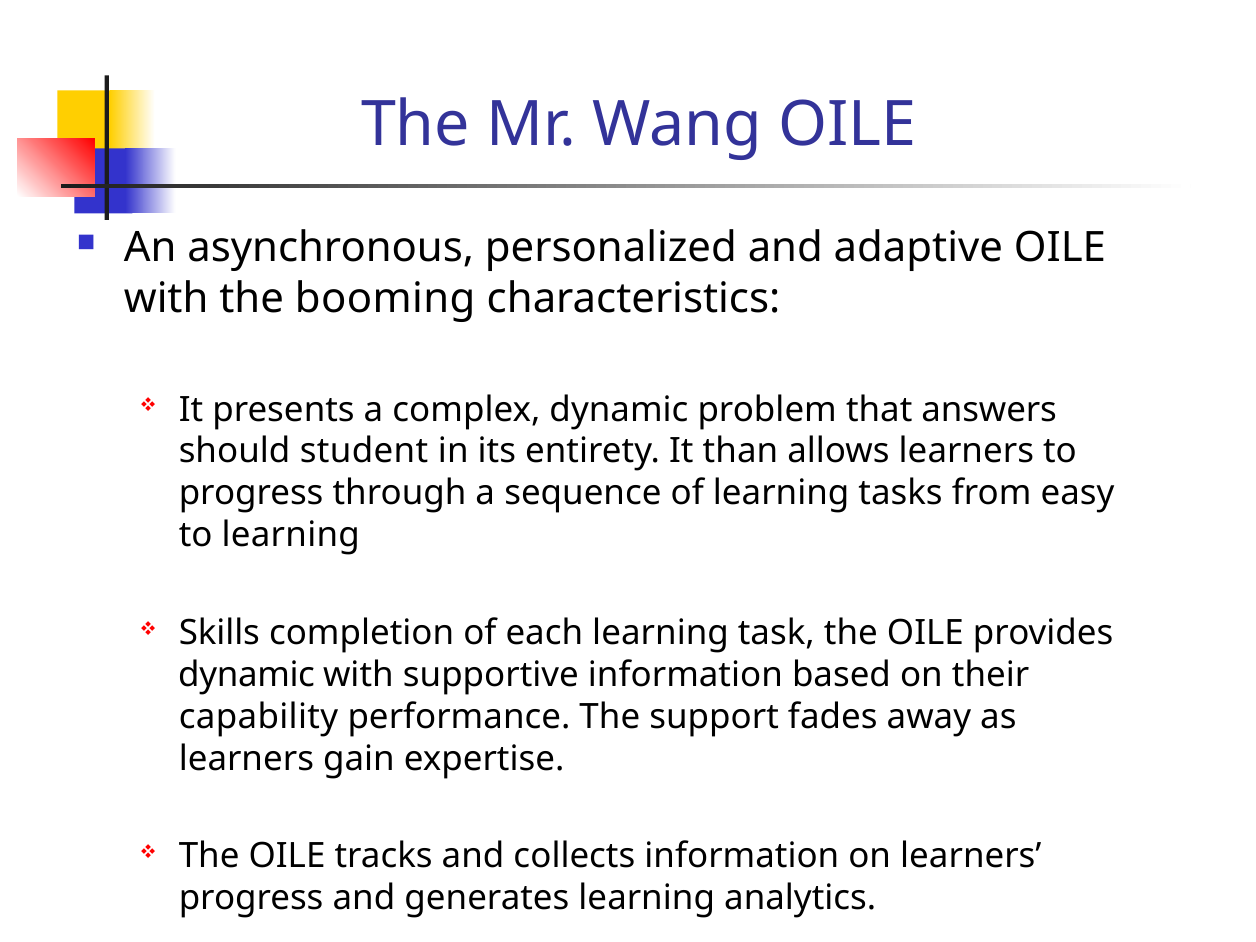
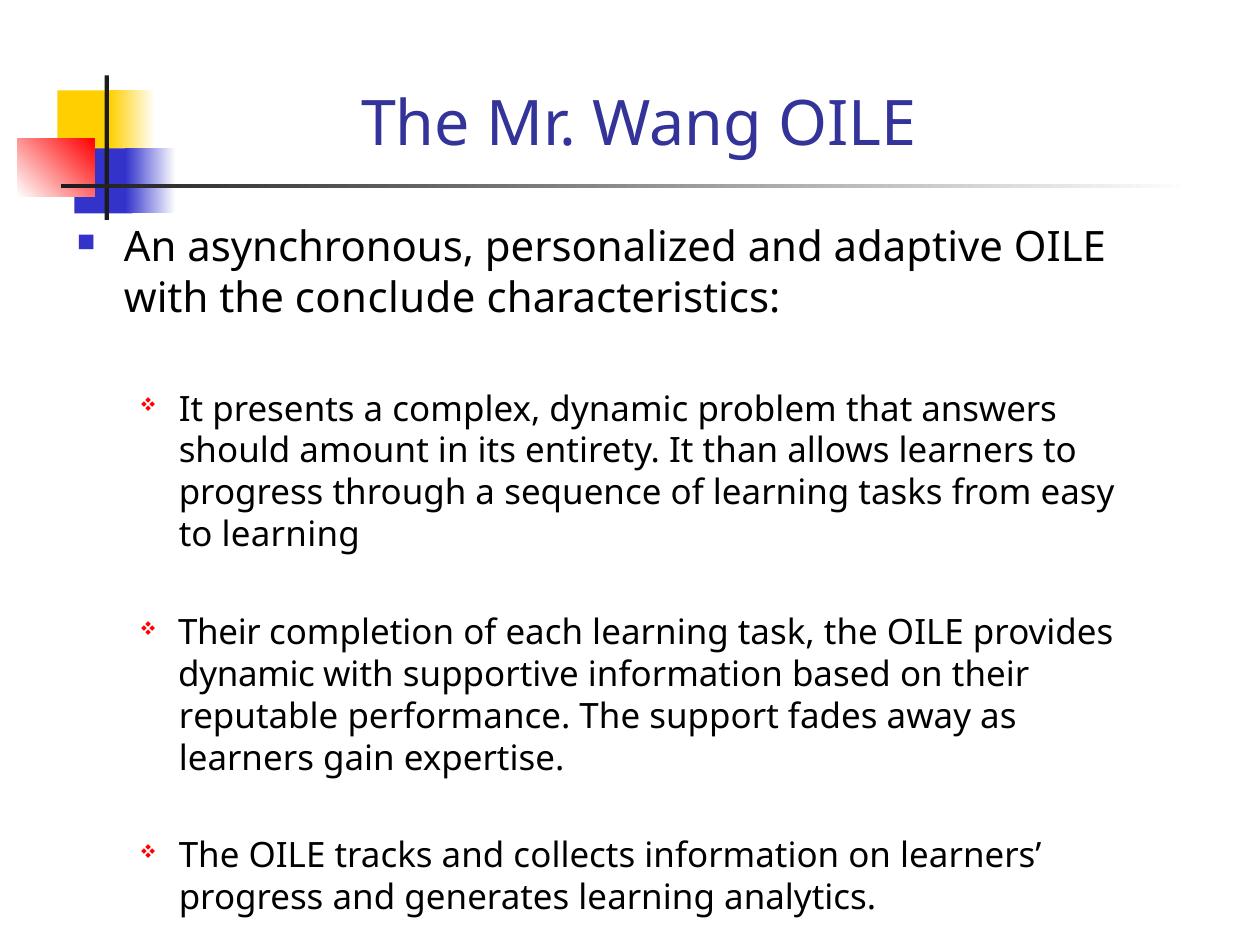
booming: booming -> conclude (385, 298)
student: student -> amount (364, 451)
Skills: Skills -> Their (220, 633)
capability: capability -> reputable (259, 717)
